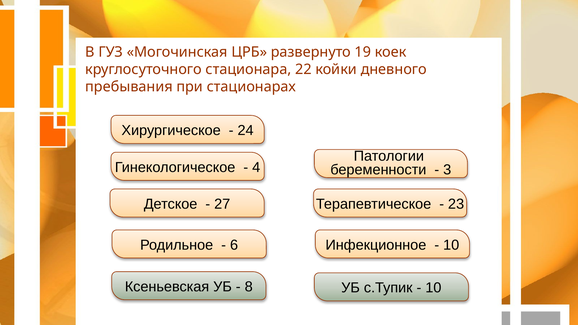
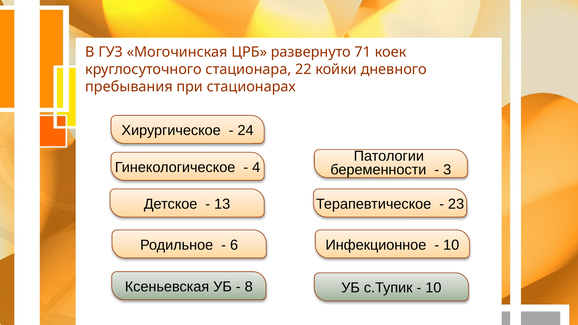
19: 19 -> 71 (363, 52)
27: 27 -> 13 (222, 204)
